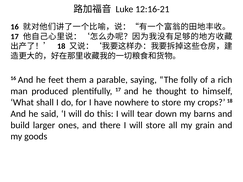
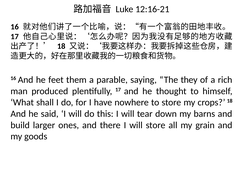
folly: folly -> they (189, 80)
